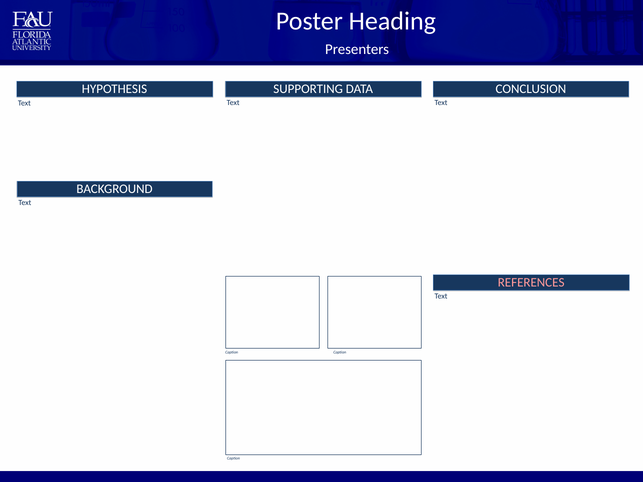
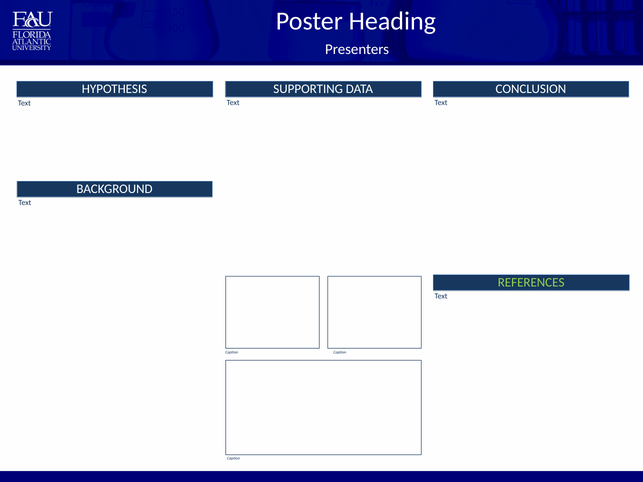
REFERENCES colour: pink -> light green (531, 283)
